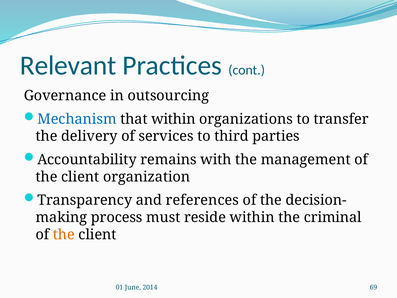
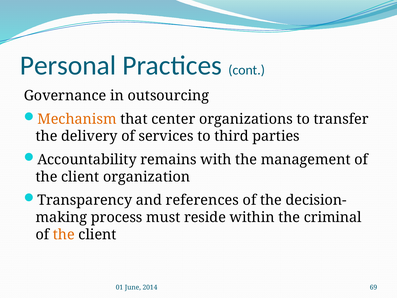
Relevant: Relevant -> Personal (68, 66)
Mechanism colour: blue -> orange (77, 119)
that within: within -> center (173, 119)
